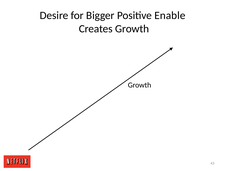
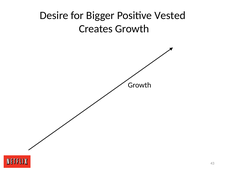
Enable: Enable -> Vested (170, 15)
